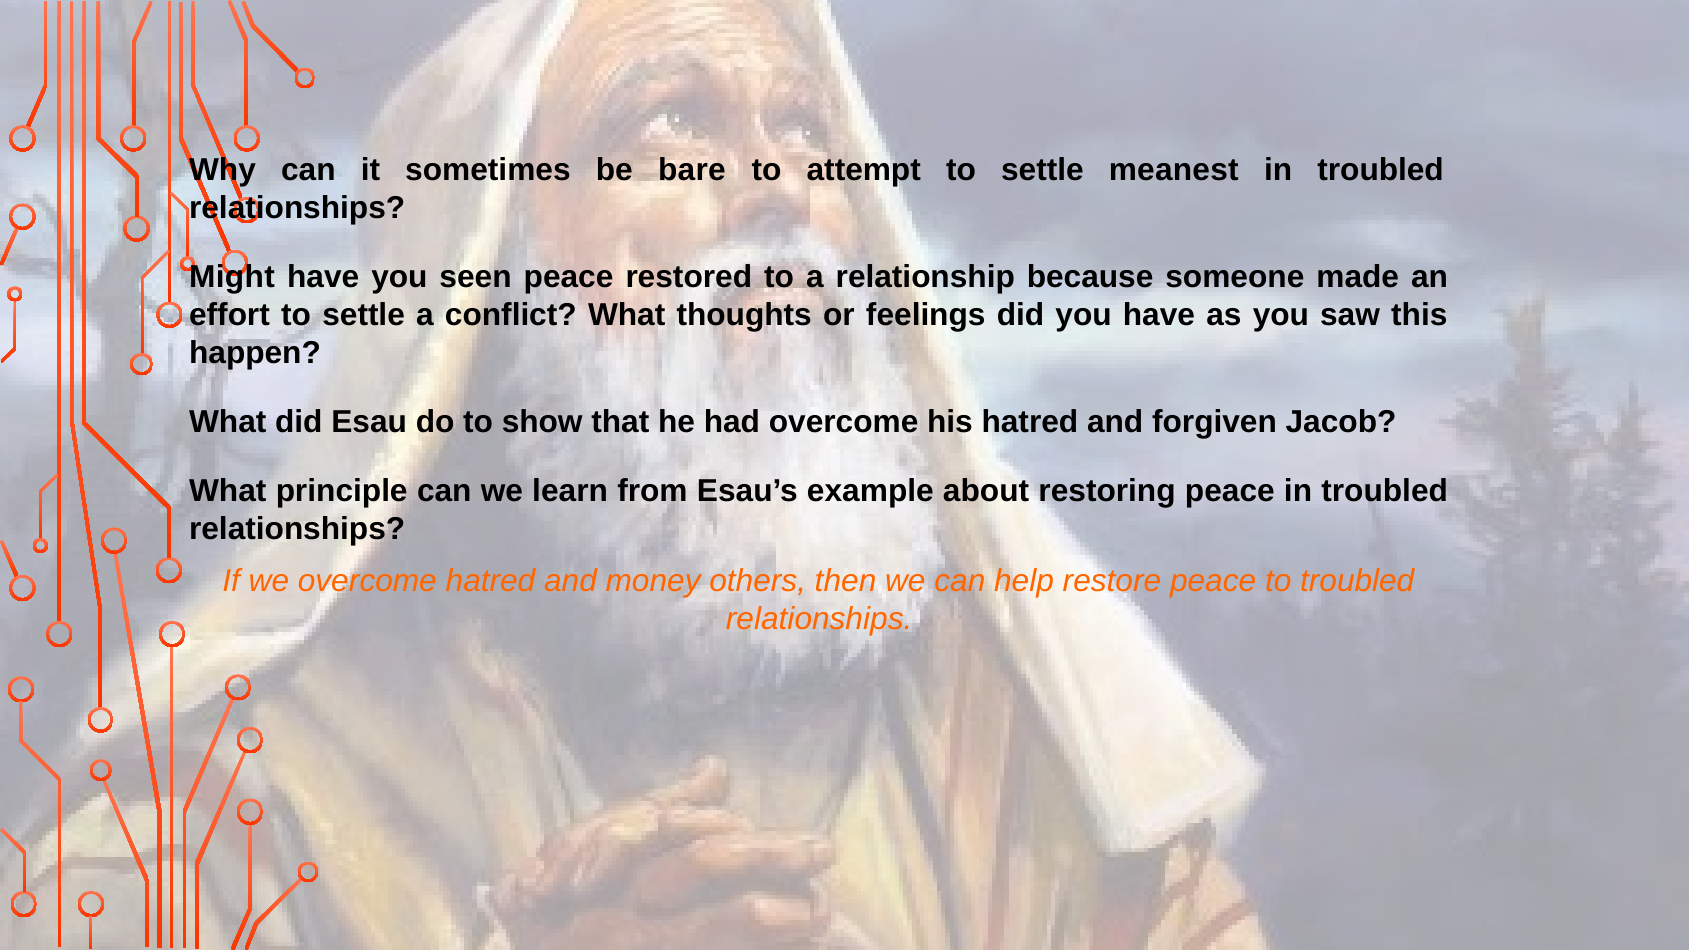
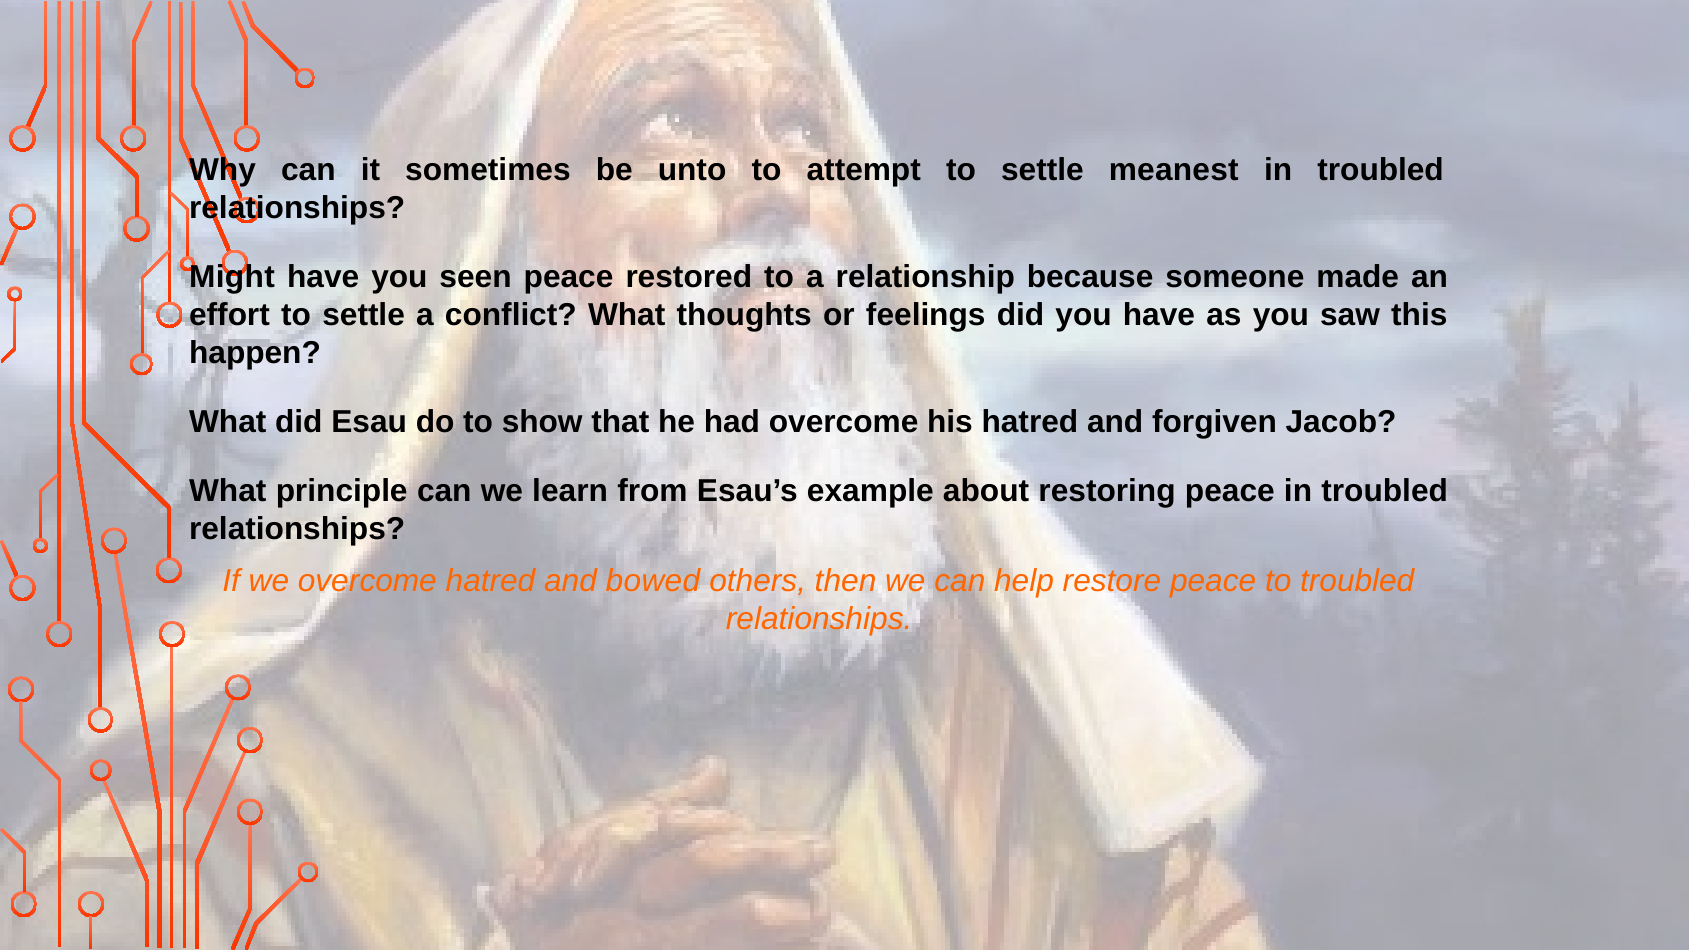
bare: bare -> unto (692, 170)
money: money -> bowed (653, 581)
